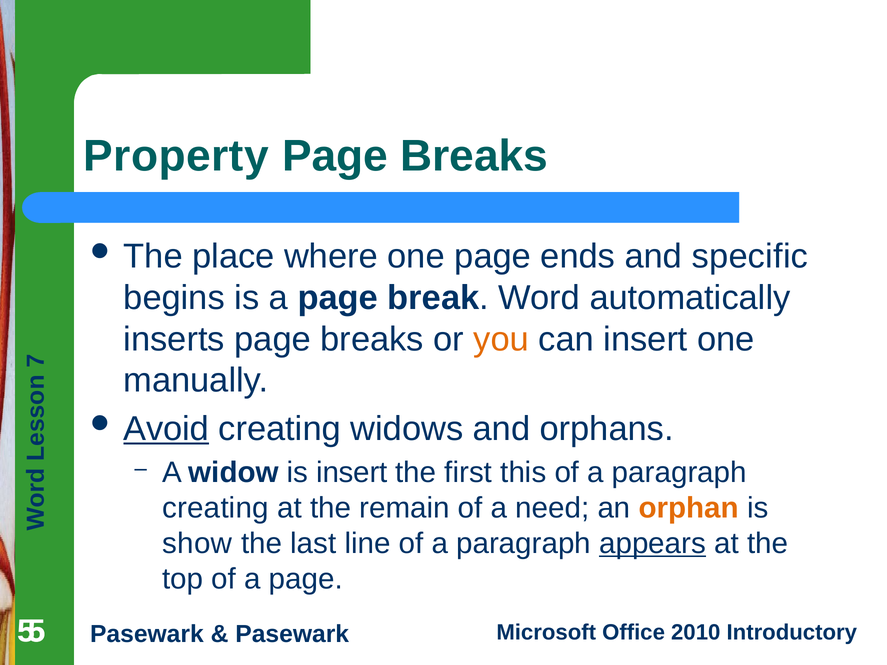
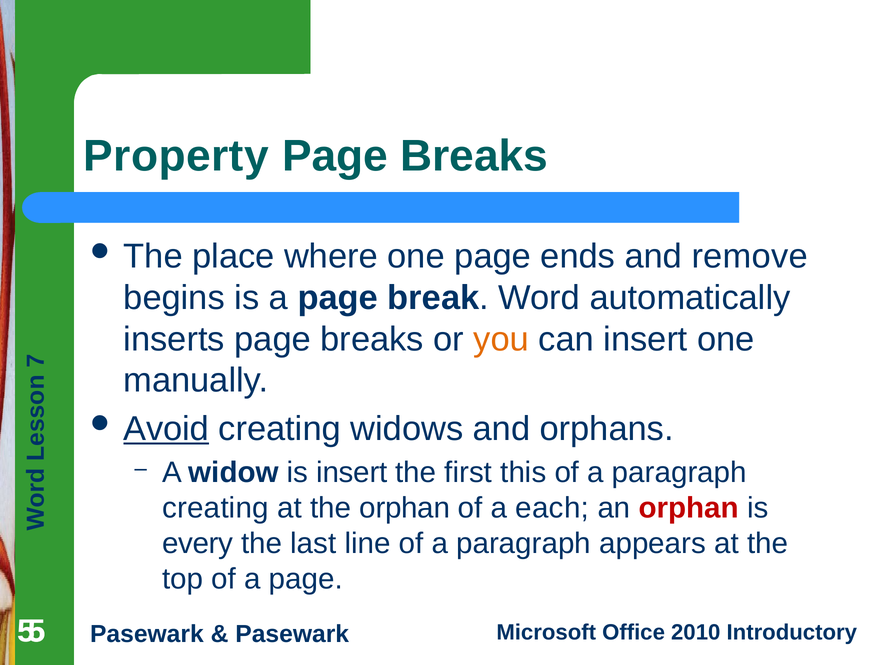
specific: specific -> remove (750, 257)
the remain: remain -> orphan (405, 508)
need: need -> each (552, 508)
orphan colour: orange -> red (689, 508)
show: show -> every (198, 544)
appears underline: present -> none (653, 544)
